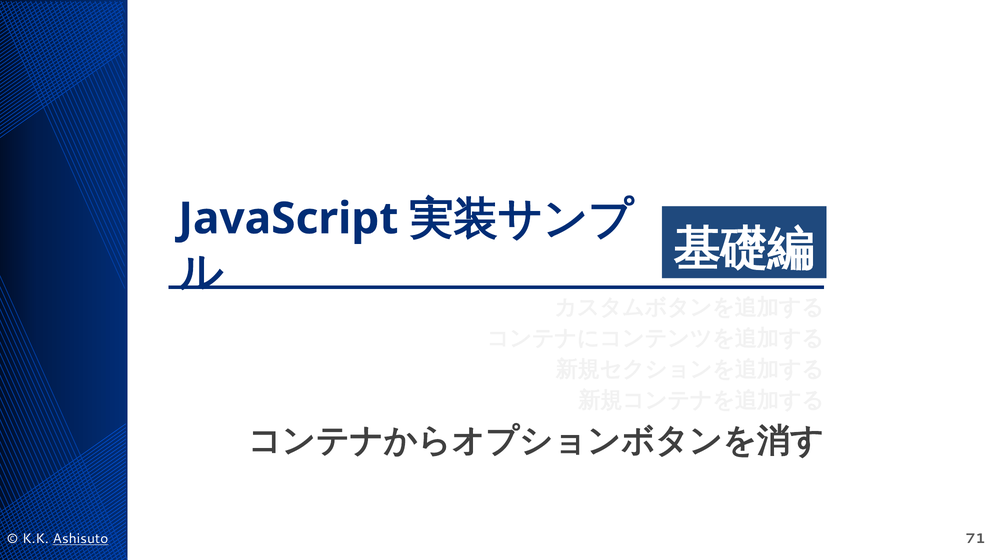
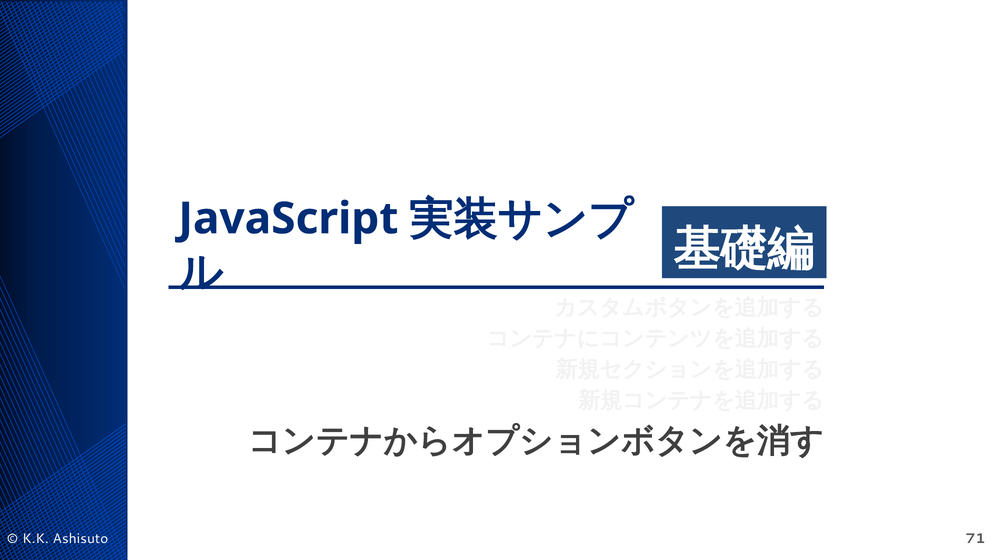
Ashisuto underline: present -> none (80, 538)
